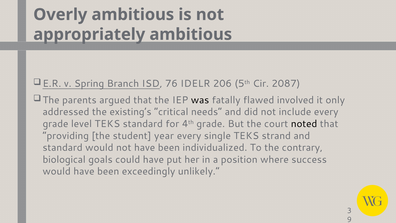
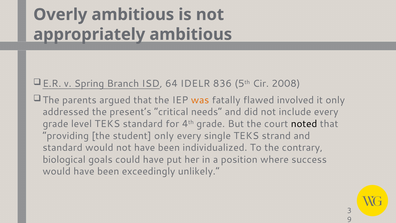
76: 76 -> 64 (171, 84)
206: 206 -> 836 (222, 84)
2087: 2087 -> 2008 (286, 84)
was colour: black -> orange (200, 100)
existing’s: existing’s -> present’s (130, 112)
student year: year -> only (164, 136)
